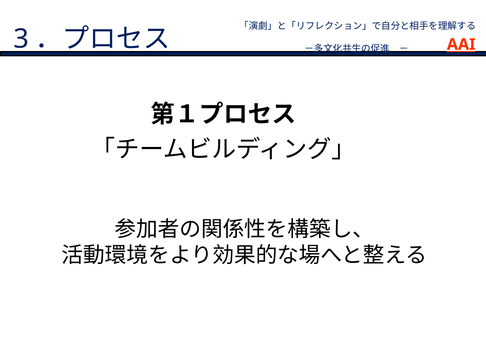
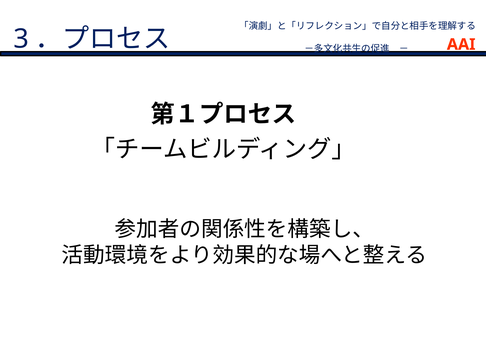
AAI underline: present -> none (461, 45)
